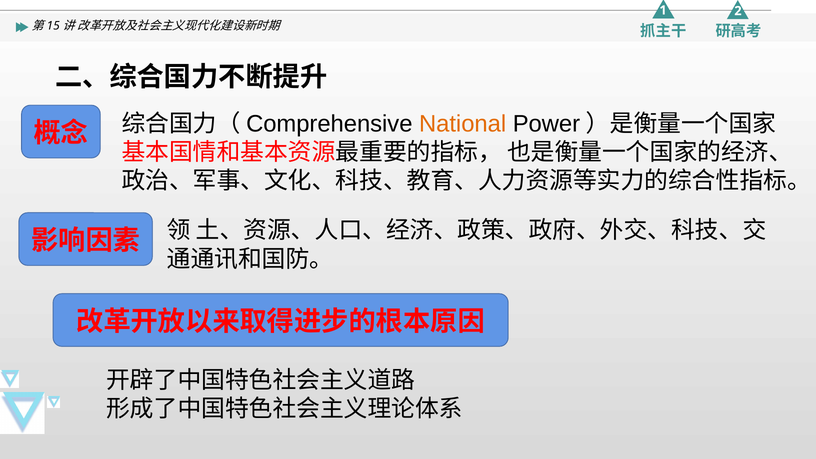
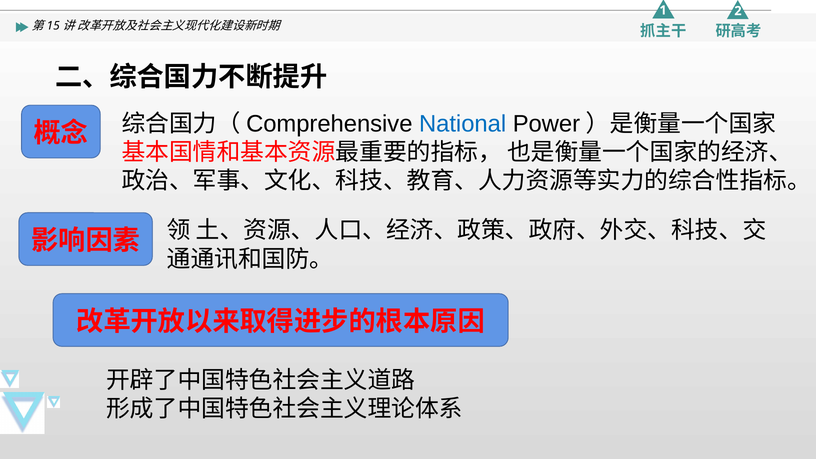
National colour: orange -> blue (463, 124)
